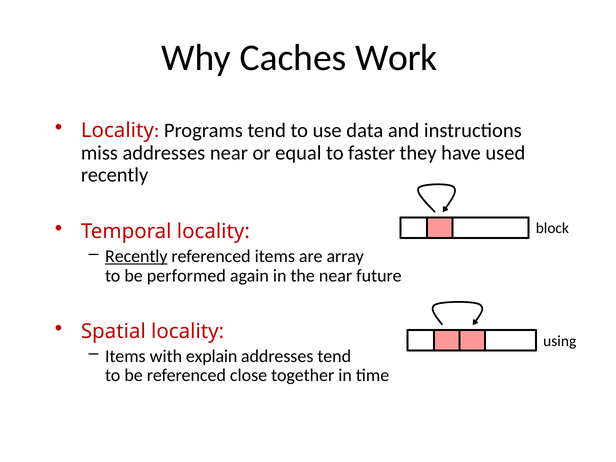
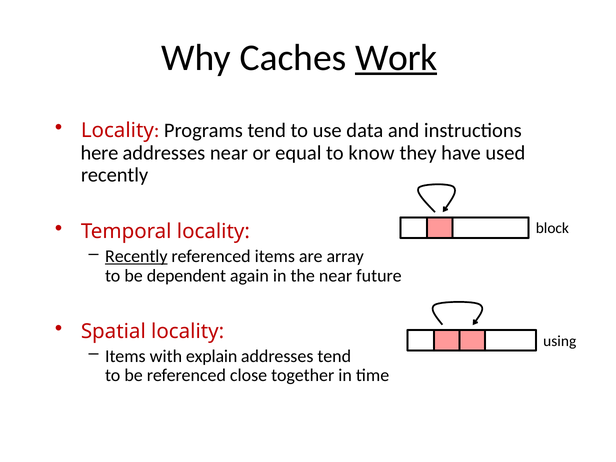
Work underline: none -> present (396, 58)
miss: miss -> here (99, 153)
faster: faster -> know (371, 153)
performed: performed -> dependent (186, 276)
